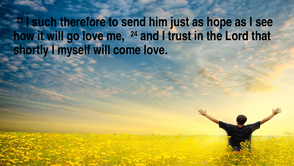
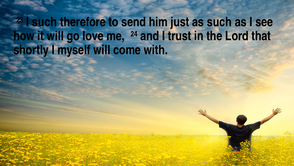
as hope: hope -> such (219, 22)
come love: love -> with (156, 50)
